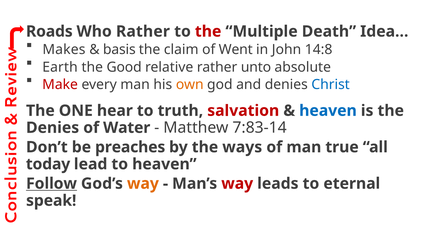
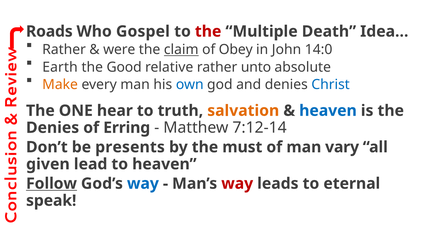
Who Rather: Rather -> Gospel (143, 31)
Makes: Makes -> Rather (64, 50)
basis: basis -> were (119, 50)
claim underline: none -> present (181, 50)
Went: Went -> Obey (236, 50)
14:8: 14:8 -> 14:0 (319, 50)
Make colour: red -> orange (60, 84)
own colour: orange -> blue (190, 84)
salvation colour: red -> orange (243, 110)
Water: Water -> Erring (127, 127)
7:83-14: 7:83-14 -> 7:12-14 (260, 127)
preaches: preaches -> presents (130, 147)
ways: ways -> must (242, 147)
true: true -> vary (342, 147)
today: today -> given (48, 164)
way colour: orange -> blue (143, 183)
